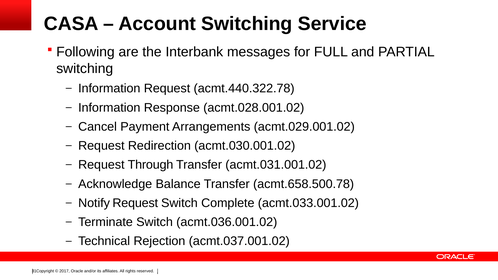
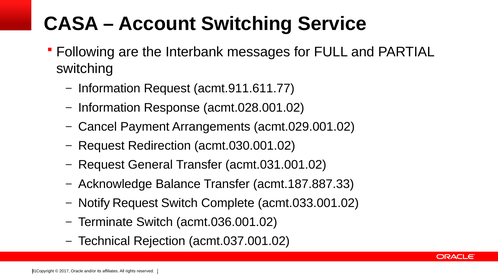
acmt.440.322.78: acmt.440.322.78 -> acmt.911.611.77 (244, 89)
Through: Through -> General (150, 165)
acmt.658.500.78: acmt.658.500.78 -> acmt.187.887.33 (304, 184)
